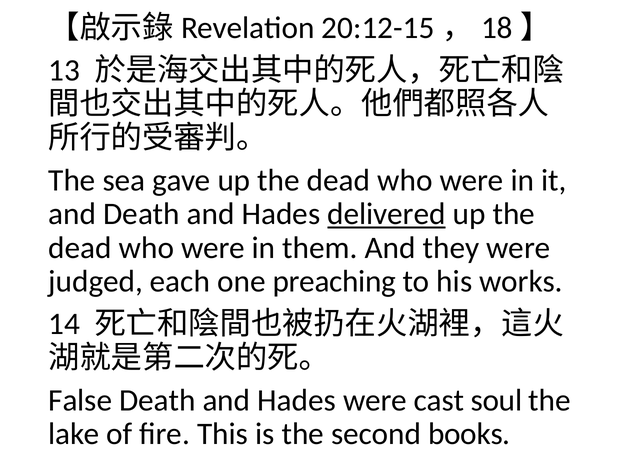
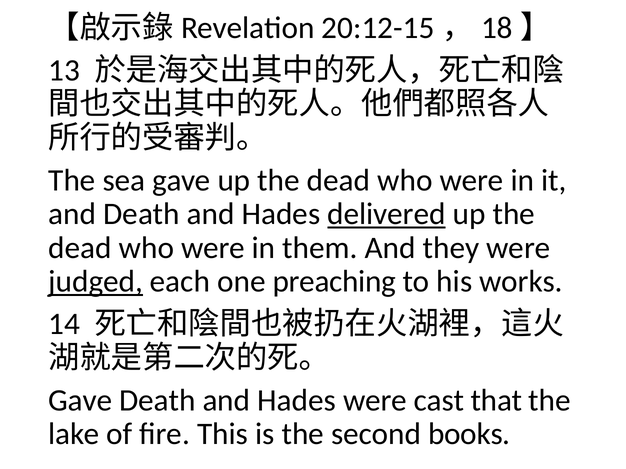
judged underline: none -> present (96, 282)
False: False -> Gave (80, 401)
soul: soul -> that (497, 401)
